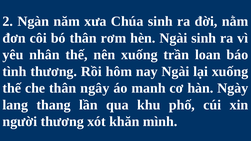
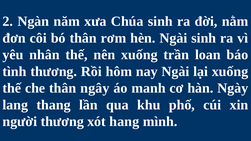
khăn: khăn -> hang (124, 122)
